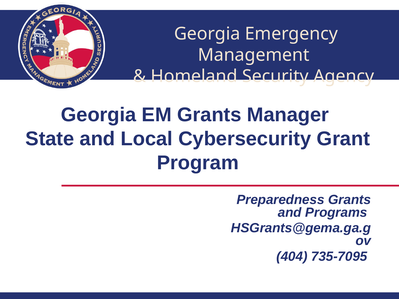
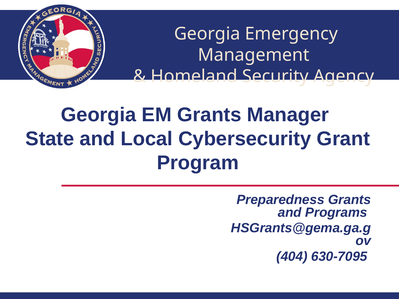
735-7095: 735-7095 -> 630-7095 (339, 257)
